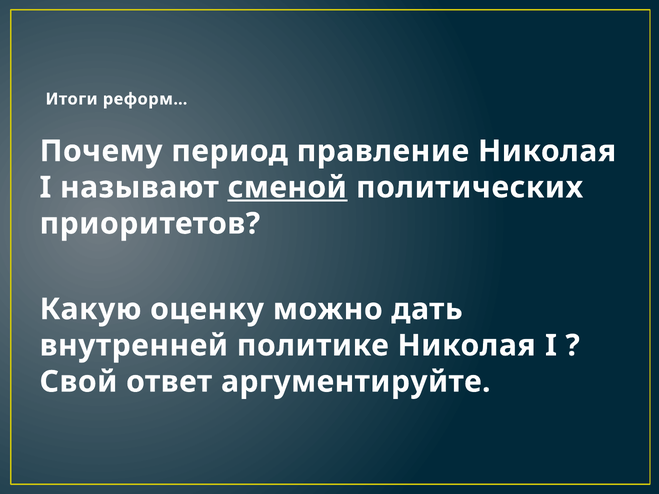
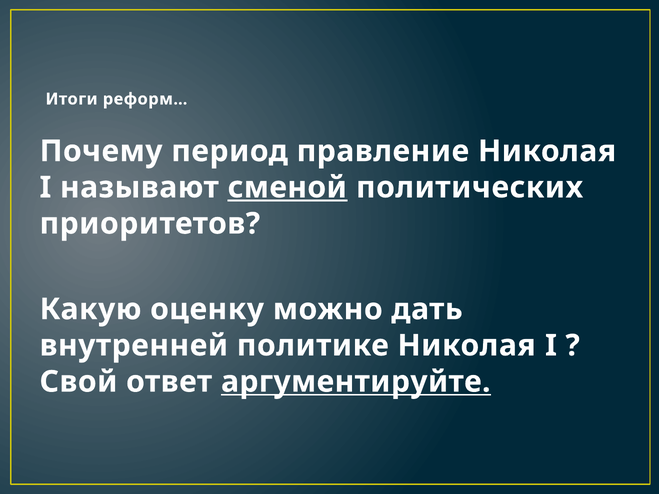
аргументируйте underline: none -> present (356, 382)
